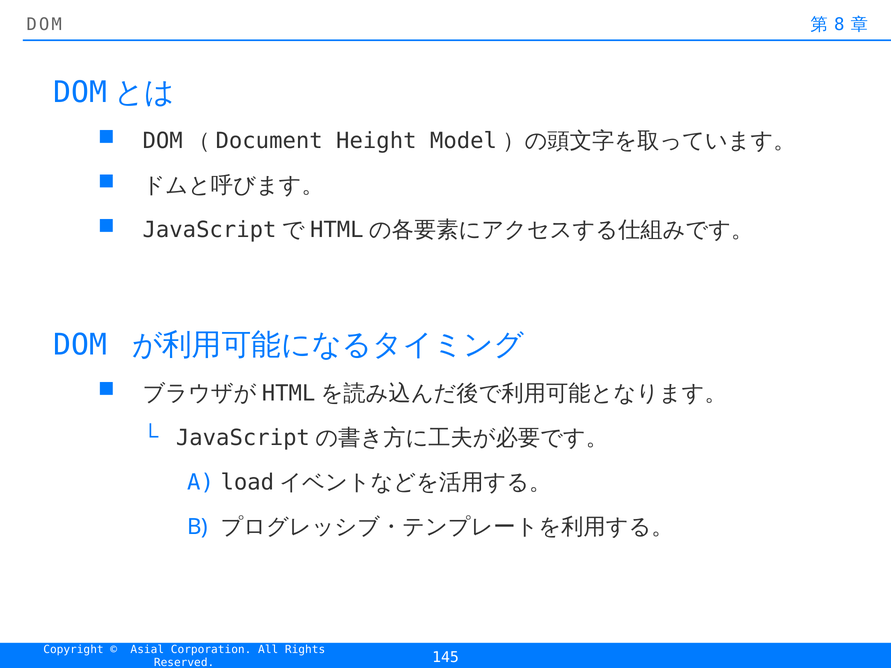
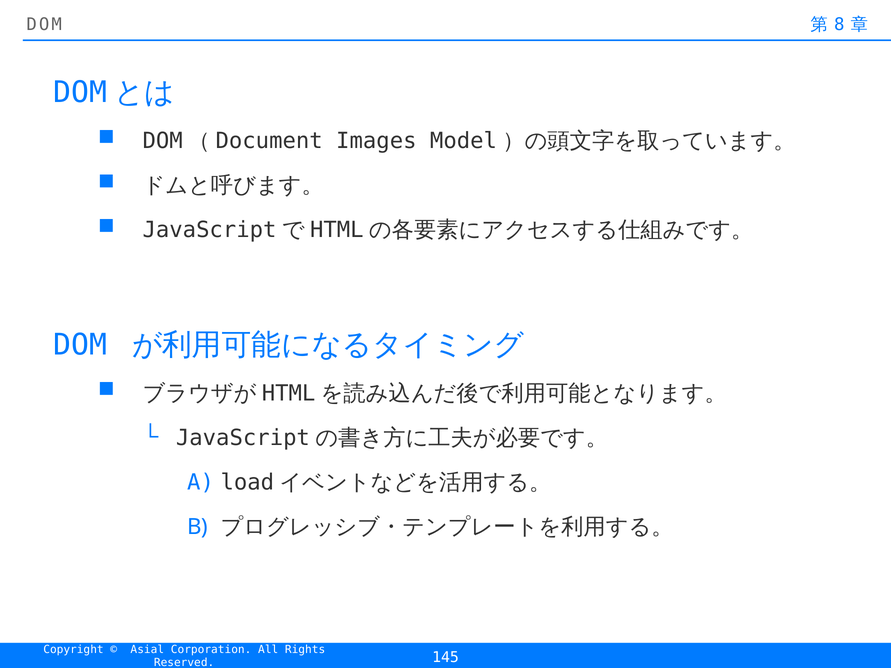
Height: Height -> Images (376, 141)
